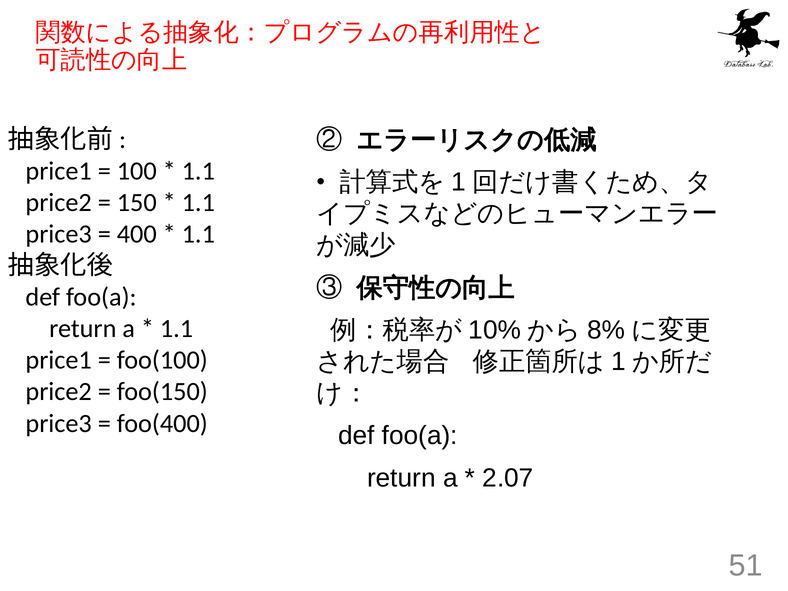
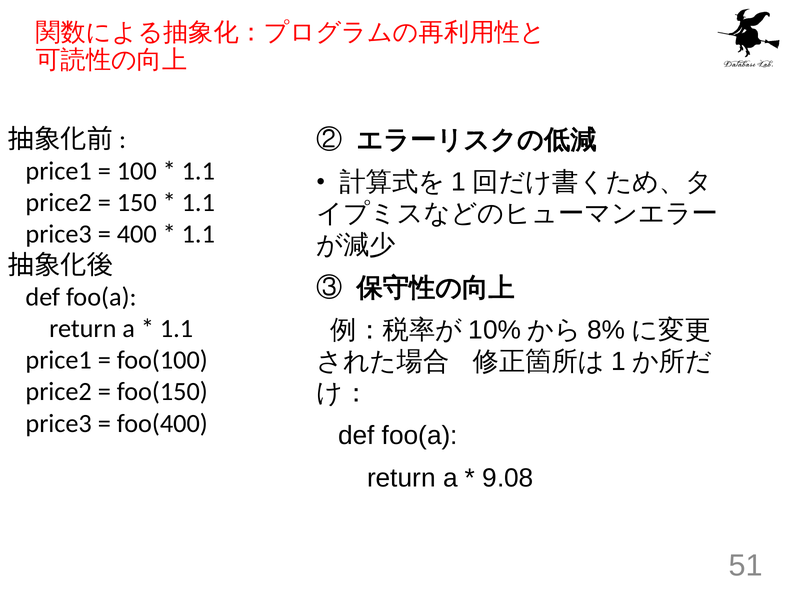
2.07: 2.07 -> 9.08 (508, 478)
